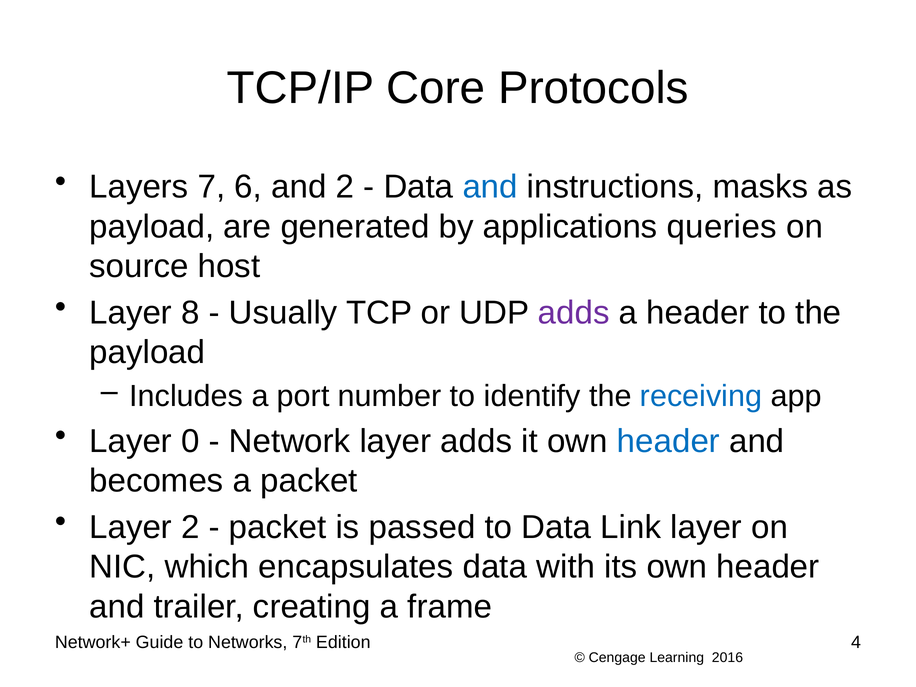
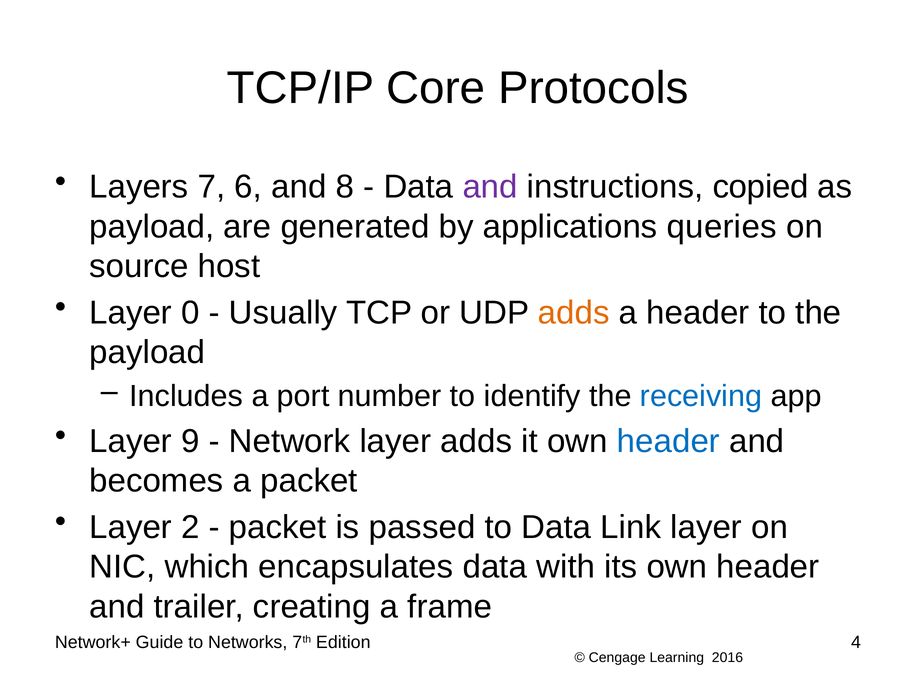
and 2: 2 -> 8 (345, 187)
and colour: blue -> purple (490, 187)
masks: masks -> copied (761, 187)
8: 8 -> 0 (190, 313)
adds colour: purple -> orange (574, 313)
0: 0 -> 9 (190, 441)
